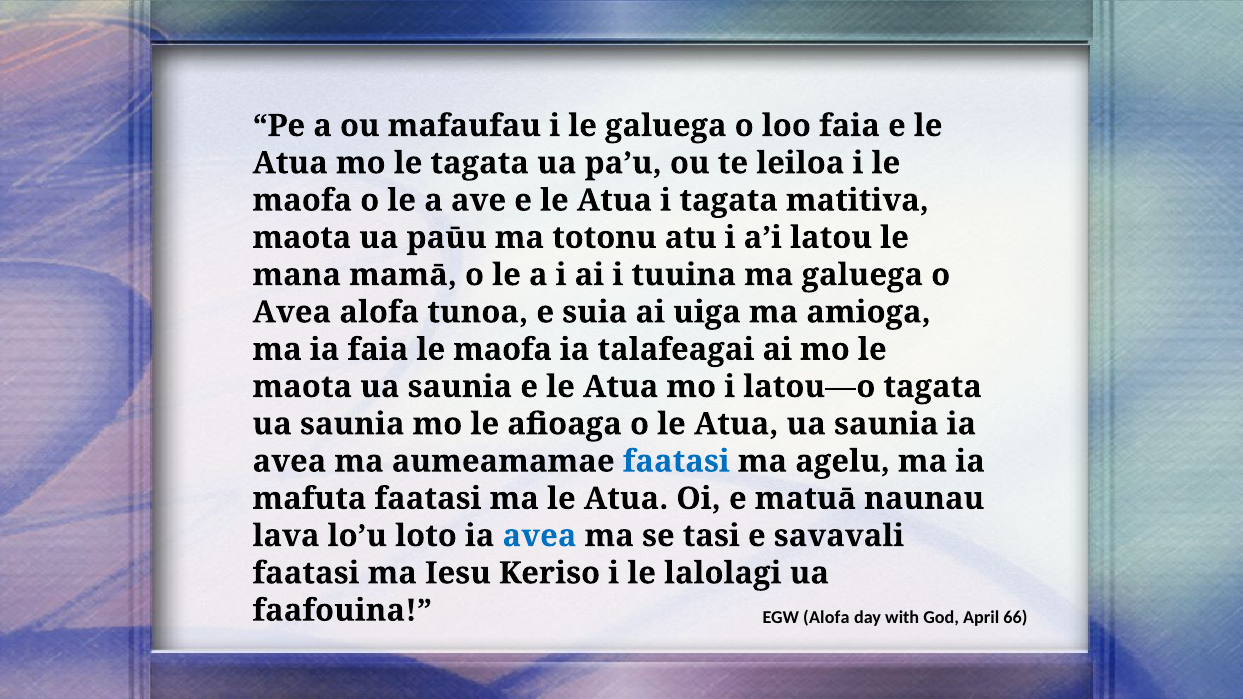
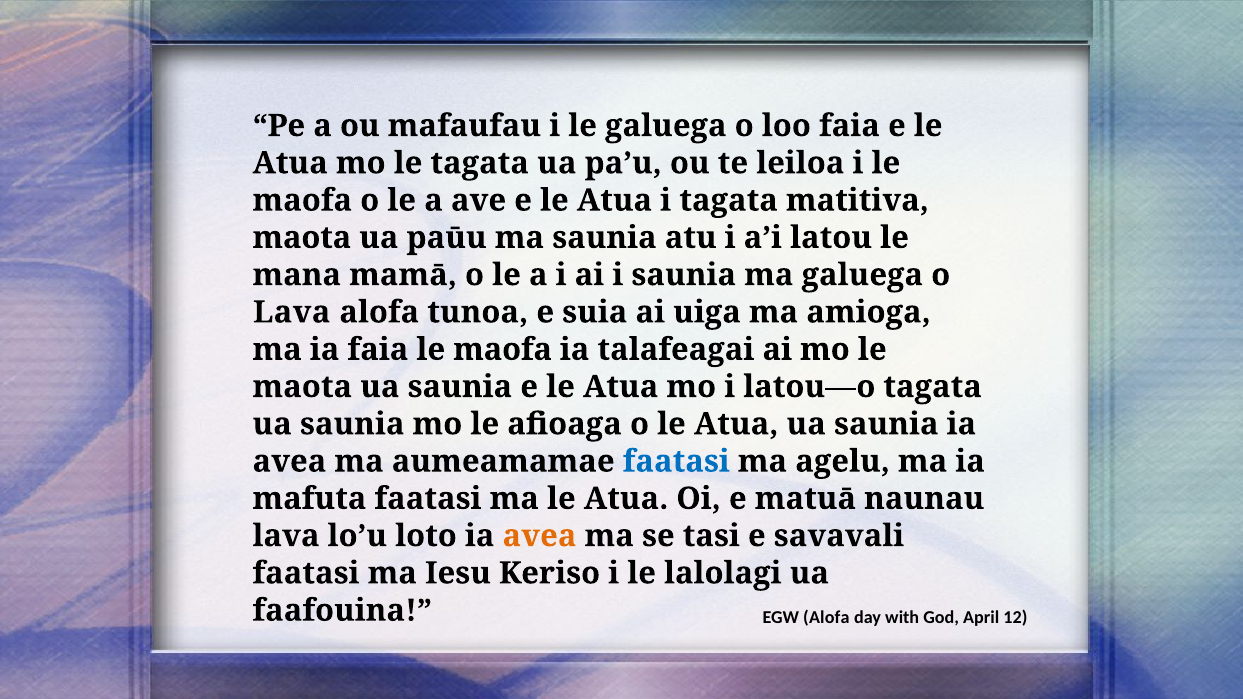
ma totonu: totonu -> saunia (604, 238)
i tuuina: tuuina -> saunia (684, 275)
Avea: Avea -> Lava (292, 312)
avea colour: blue -> orange (540, 536)
66: 66 -> 12 (1015, 618)
